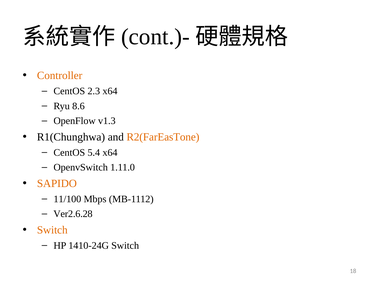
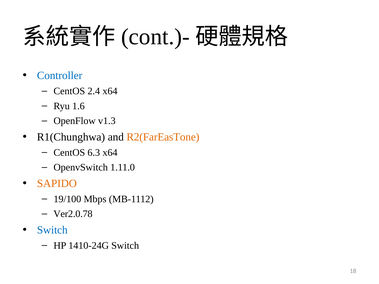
Controller colour: orange -> blue (60, 76)
2.3: 2.3 -> 2.4 (94, 91)
8.6: 8.6 -> 1.6 (78, 106)
5.4: 5.4 -> 6.3 (94, 153)
11/100: 11/100 -> 19/100 (67, 199)
Ver2.6.28: Ver2.6.28 -> Ver2.0.78 (73, 214)
Switch colour: orange -> blue (52, 230)
